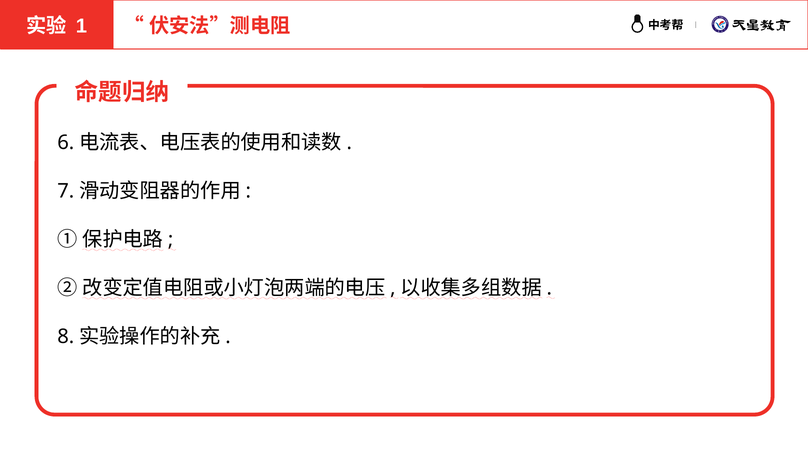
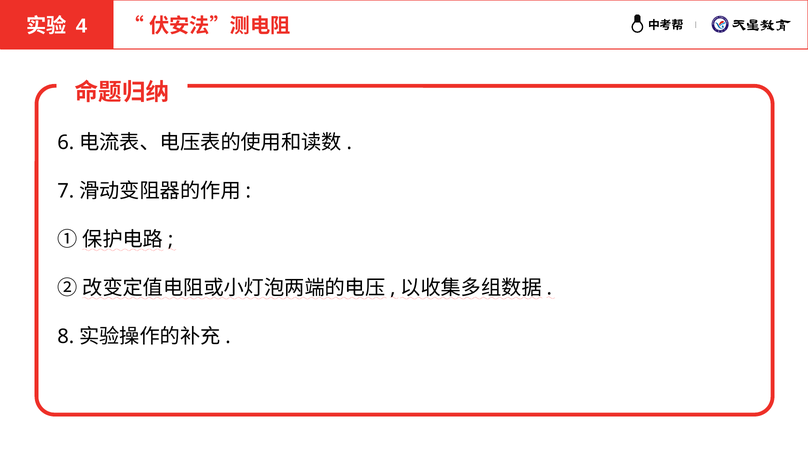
1: 1 -> 4 (81, 26)
